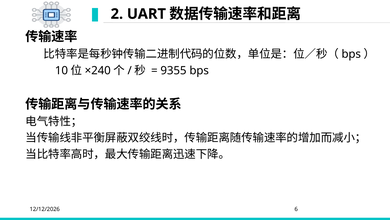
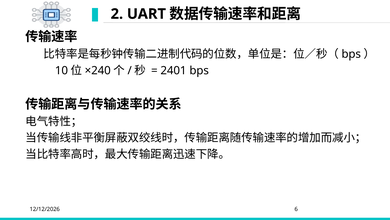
9355: 9355 -> 2401 (173, 70)
